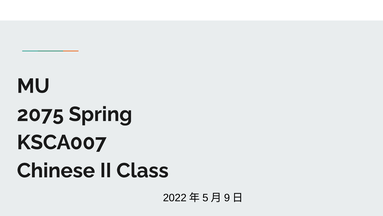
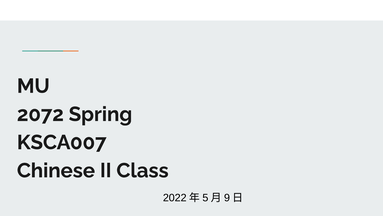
2075: 2075 -> 2072 (40, 114)
